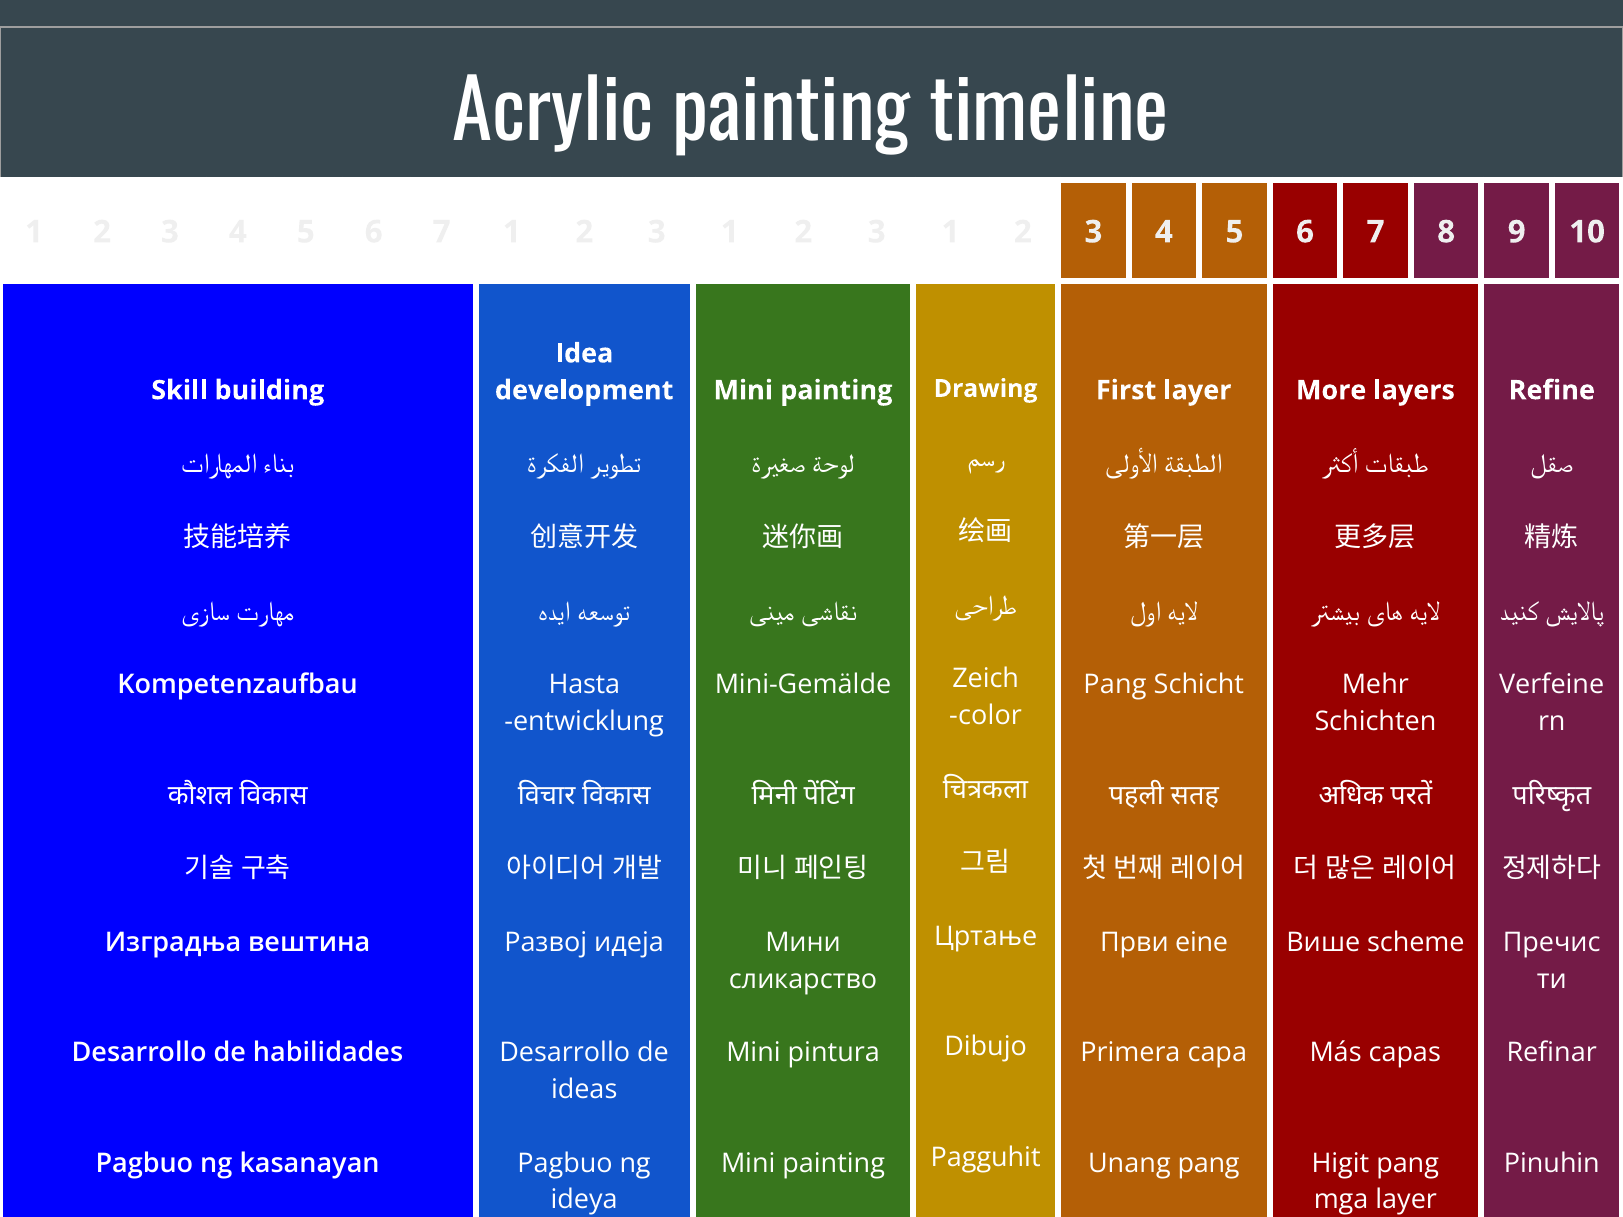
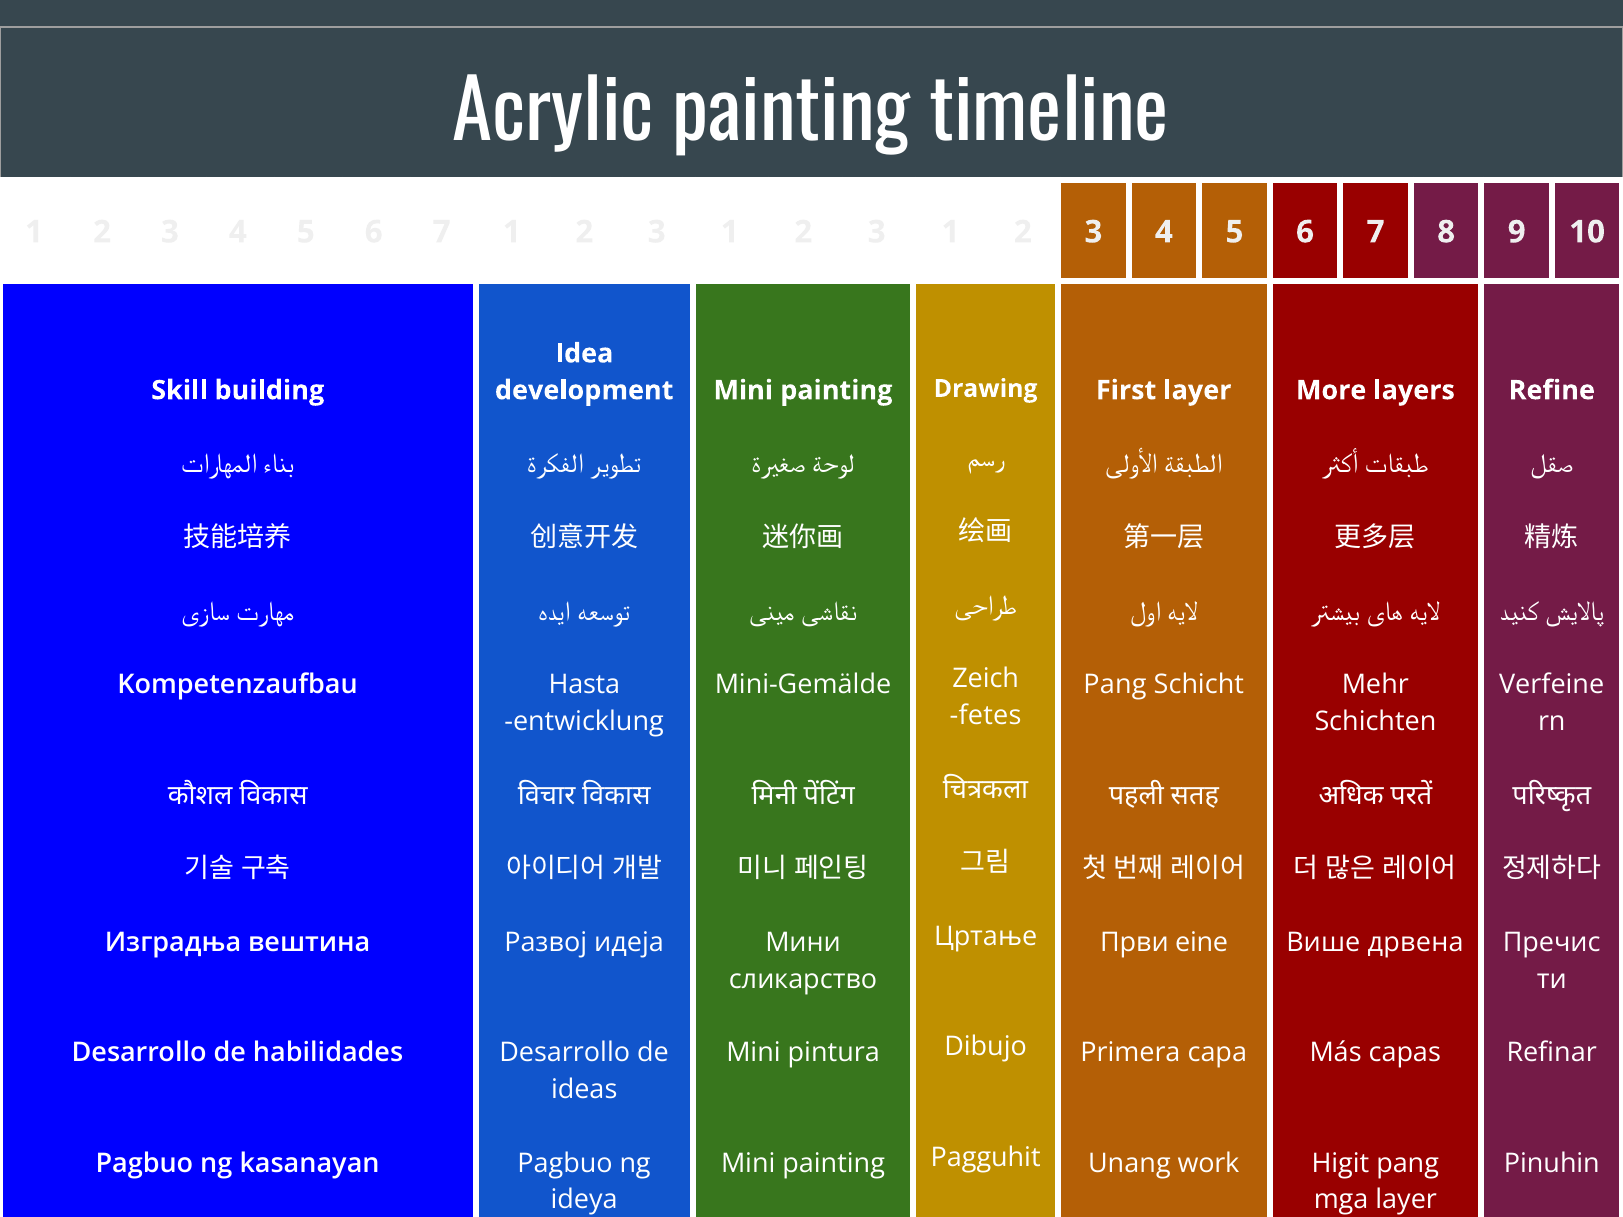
color: color -> fetes (986, 716)
scheme: scheme -> дрвена (1416, 943)
Unang pang: pang -> work (1208, 1163)
